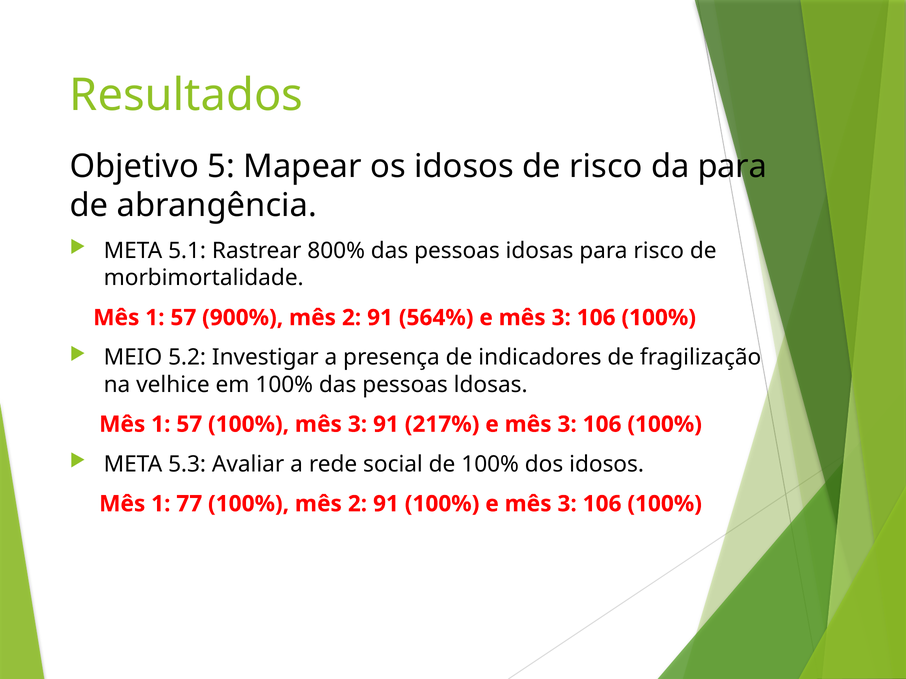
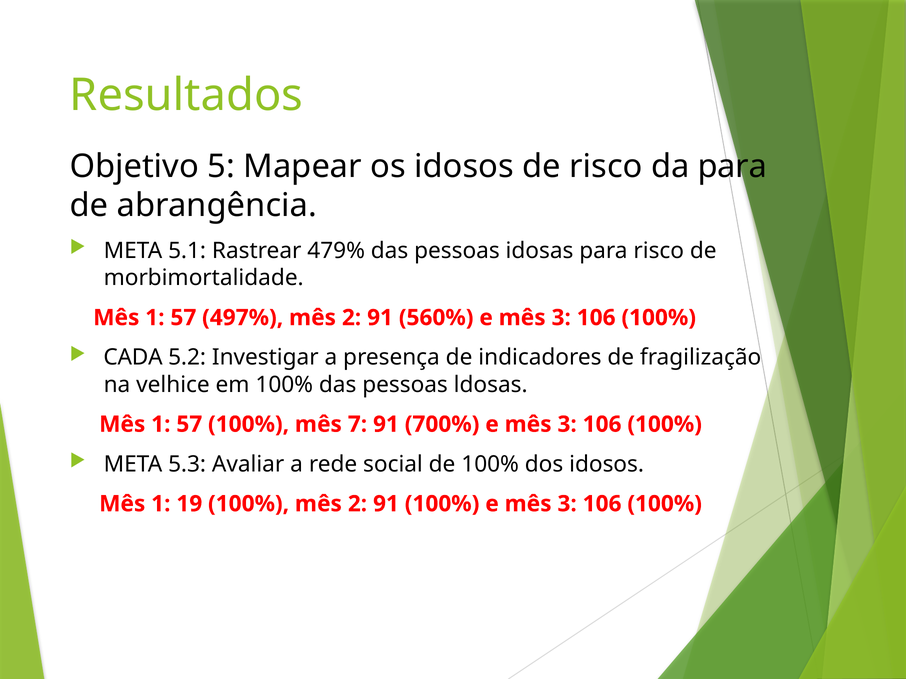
800%: 800% -> 479% (336, 251)
900%: 900% -> 497% (243, 318)
564%: 564% -> 560% (436, 318)
MEIO: MEIO -> CADA (133, 358)
100% mês 3: 3 -> 7 (357, 425)
217%: 217% -> 700% (442, 425)
77: 77 -> 19 (189, 504)
